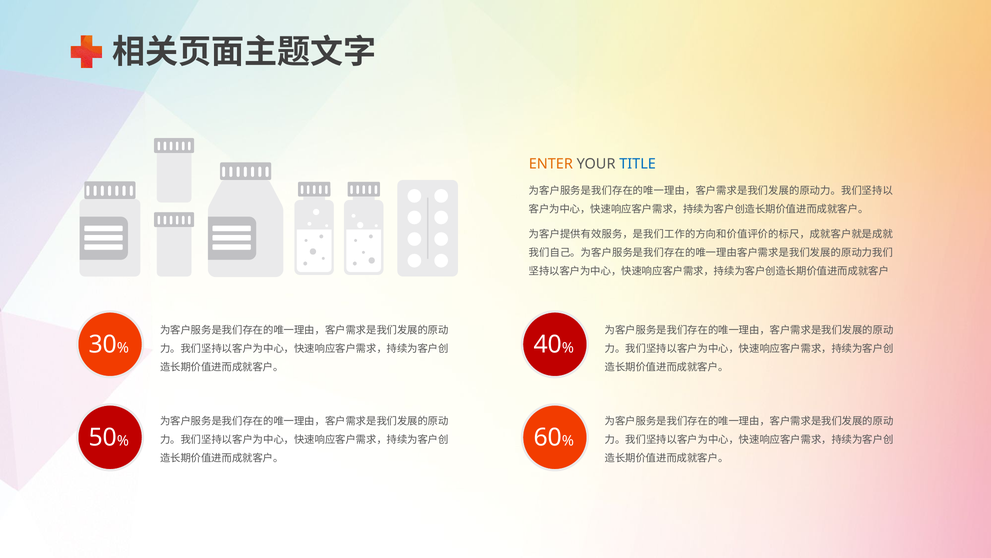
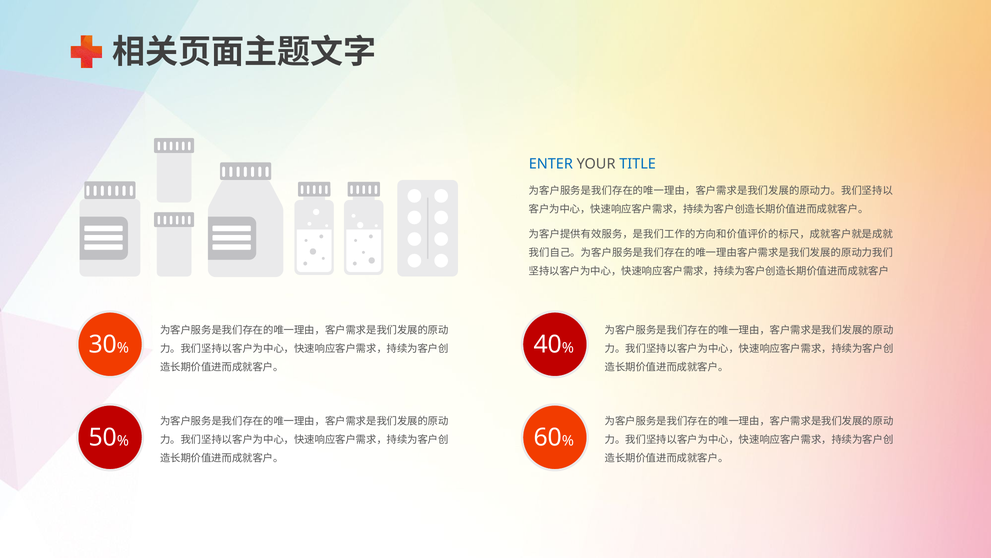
ENTER colour: orange -> blue (551, 164)
